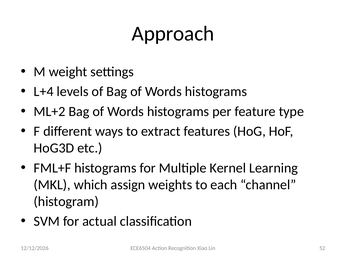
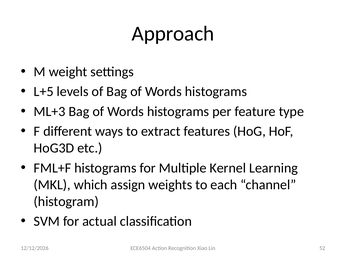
L+4: L+4 -> L+5 (44, 91)
ML+2: ML+2 -> ML+3 (50, 111)
